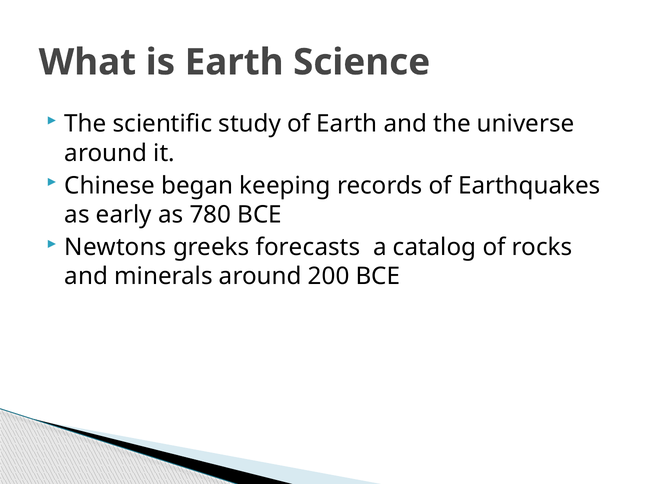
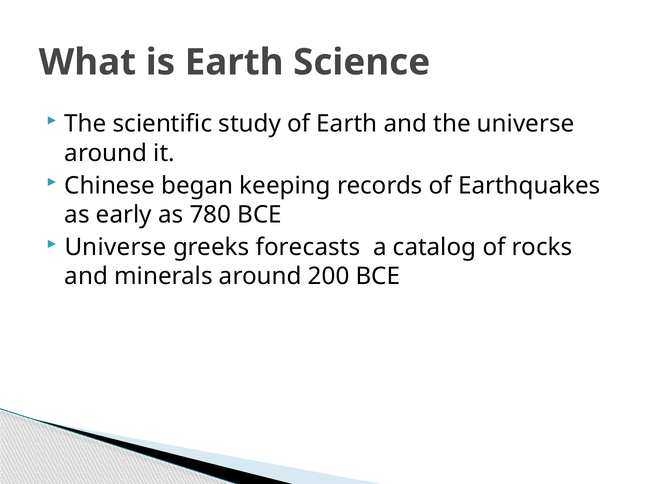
Newtons: Newtons -> Universe (115, 248)
